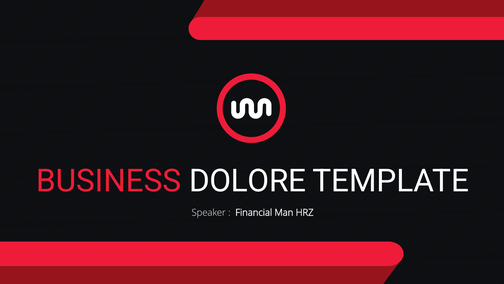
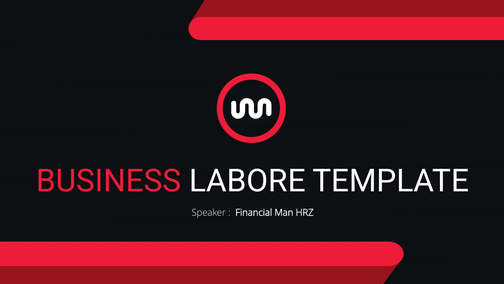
DOLORE: DOLORE -> LABORE (247, 181)
